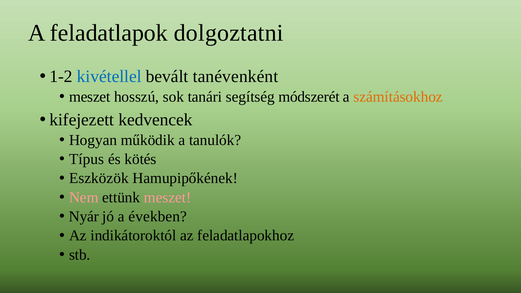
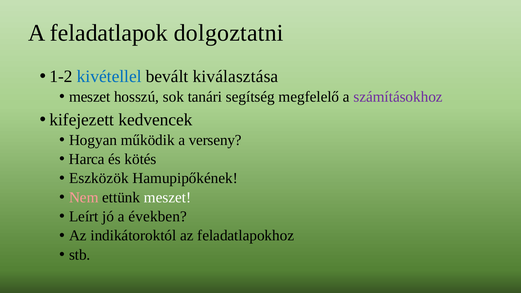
tanévenként: tanévenként -> kiválasztása (235, 76)
módszerét: módszerét -> megfelelő (309, 97)
számításokhoz colour: orange -> purple (398, 97)
tanulók: tanulók -> verseny (215, 140)
Típus: Típus -> Harca (87, 159)
meszet colour: pink -> white (167, 197)
Nyár: Nyár -> Leírt (84, 217)
